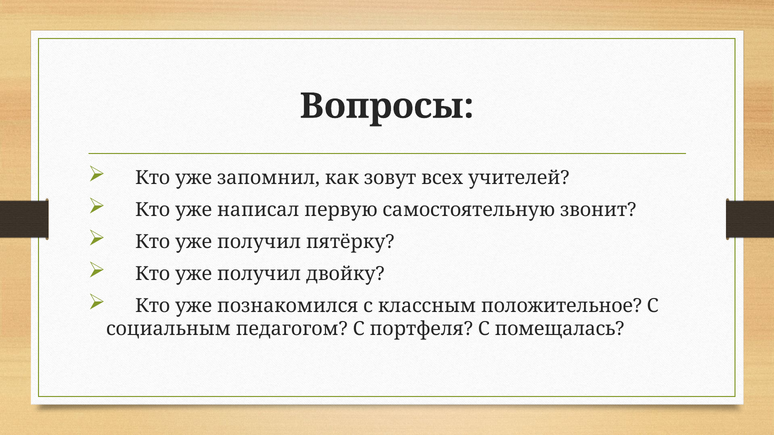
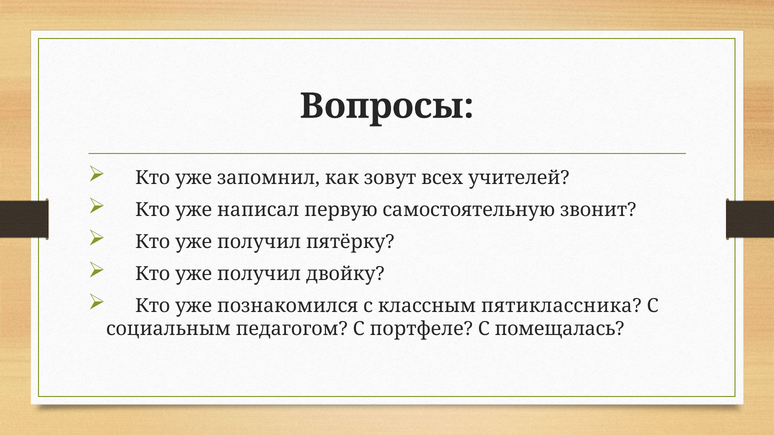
положительное: положительное -> пятиклассника (561, 306)
портфеля: портфеля -> портфеле (421, 329)
